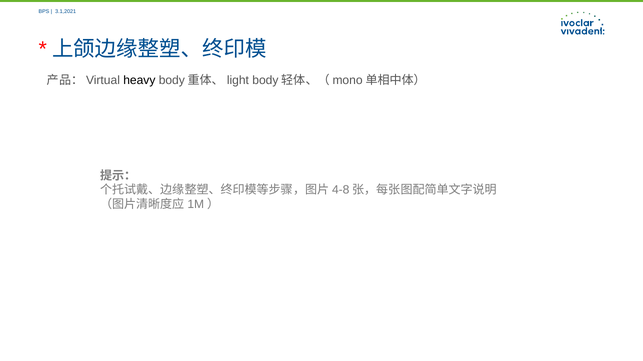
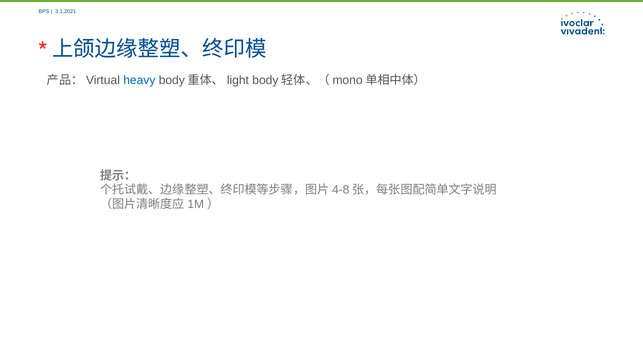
heavy colour: black -> blue (139, 81)
